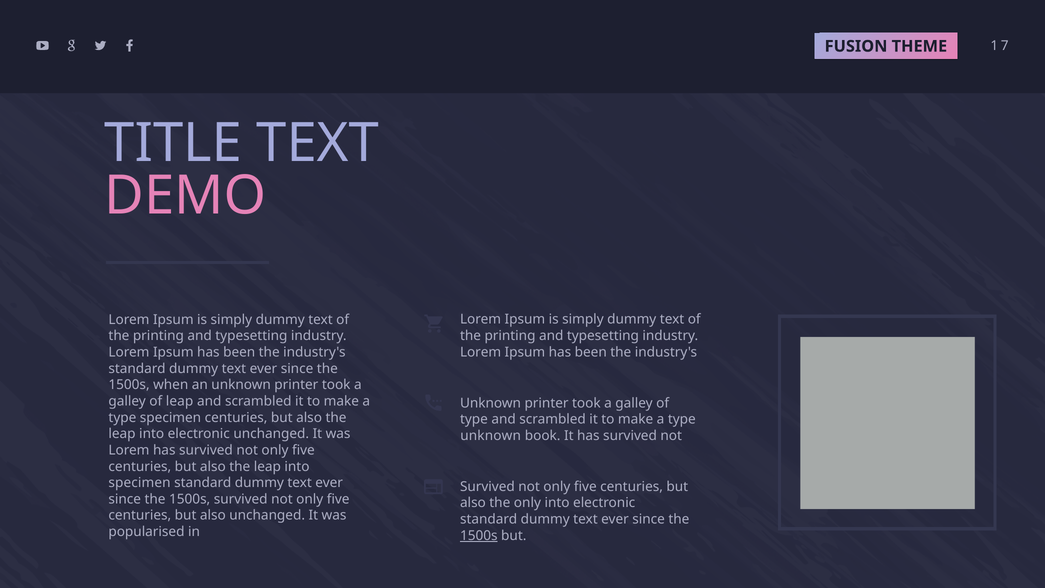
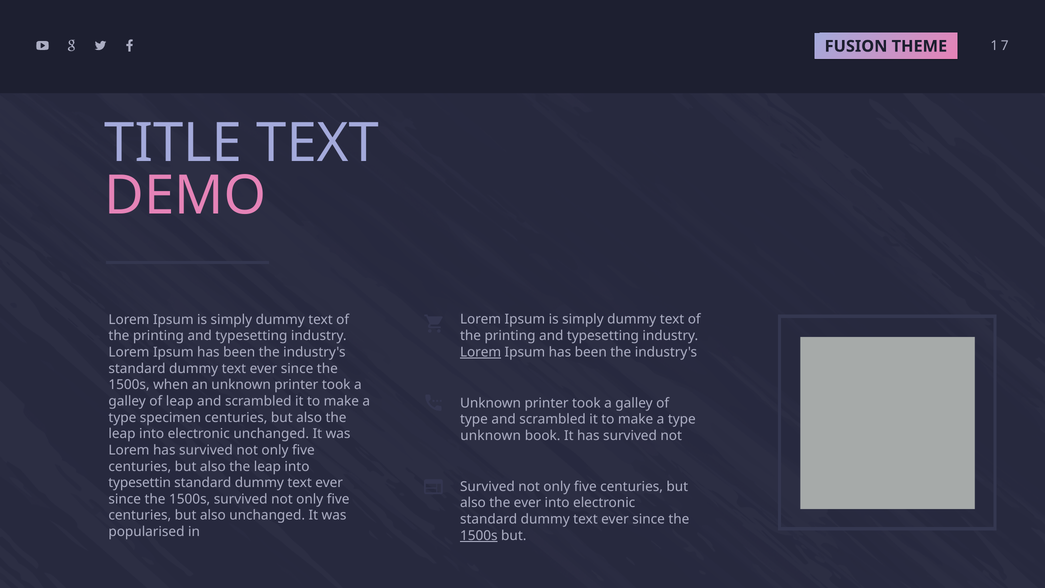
Lorem underline: none -> present (481, 352)
specimen: specimen -> typesettin (140, 483)
the only: only -> ever (527, 503)
